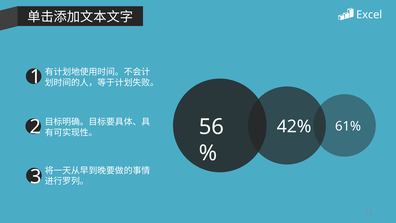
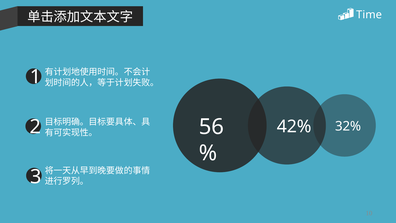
Excel: Excel -> Time (369, 15)
61%: 61% -> 32% (348, 126)
